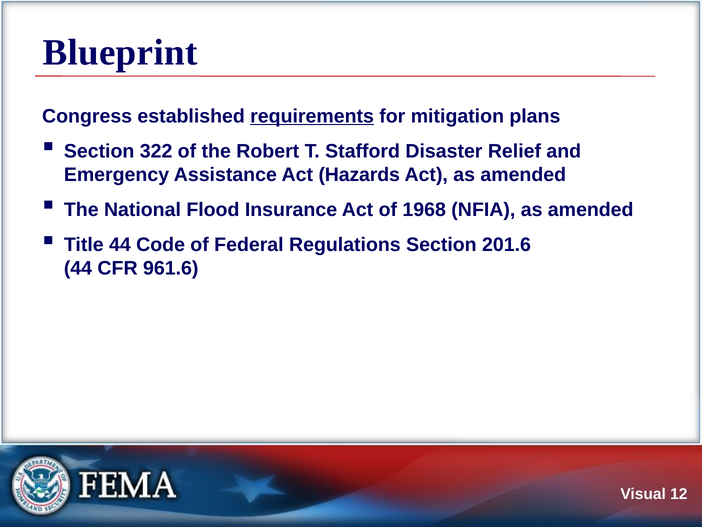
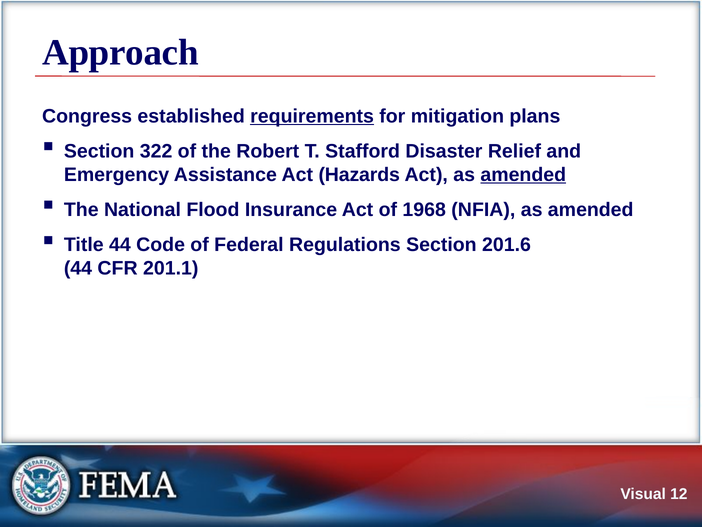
Blueprint: Blueprint -> Approach (120, 52)
amended underline: none -> present (523, 175)
961.6: 961.6 -> 201.1 (171, 268)
